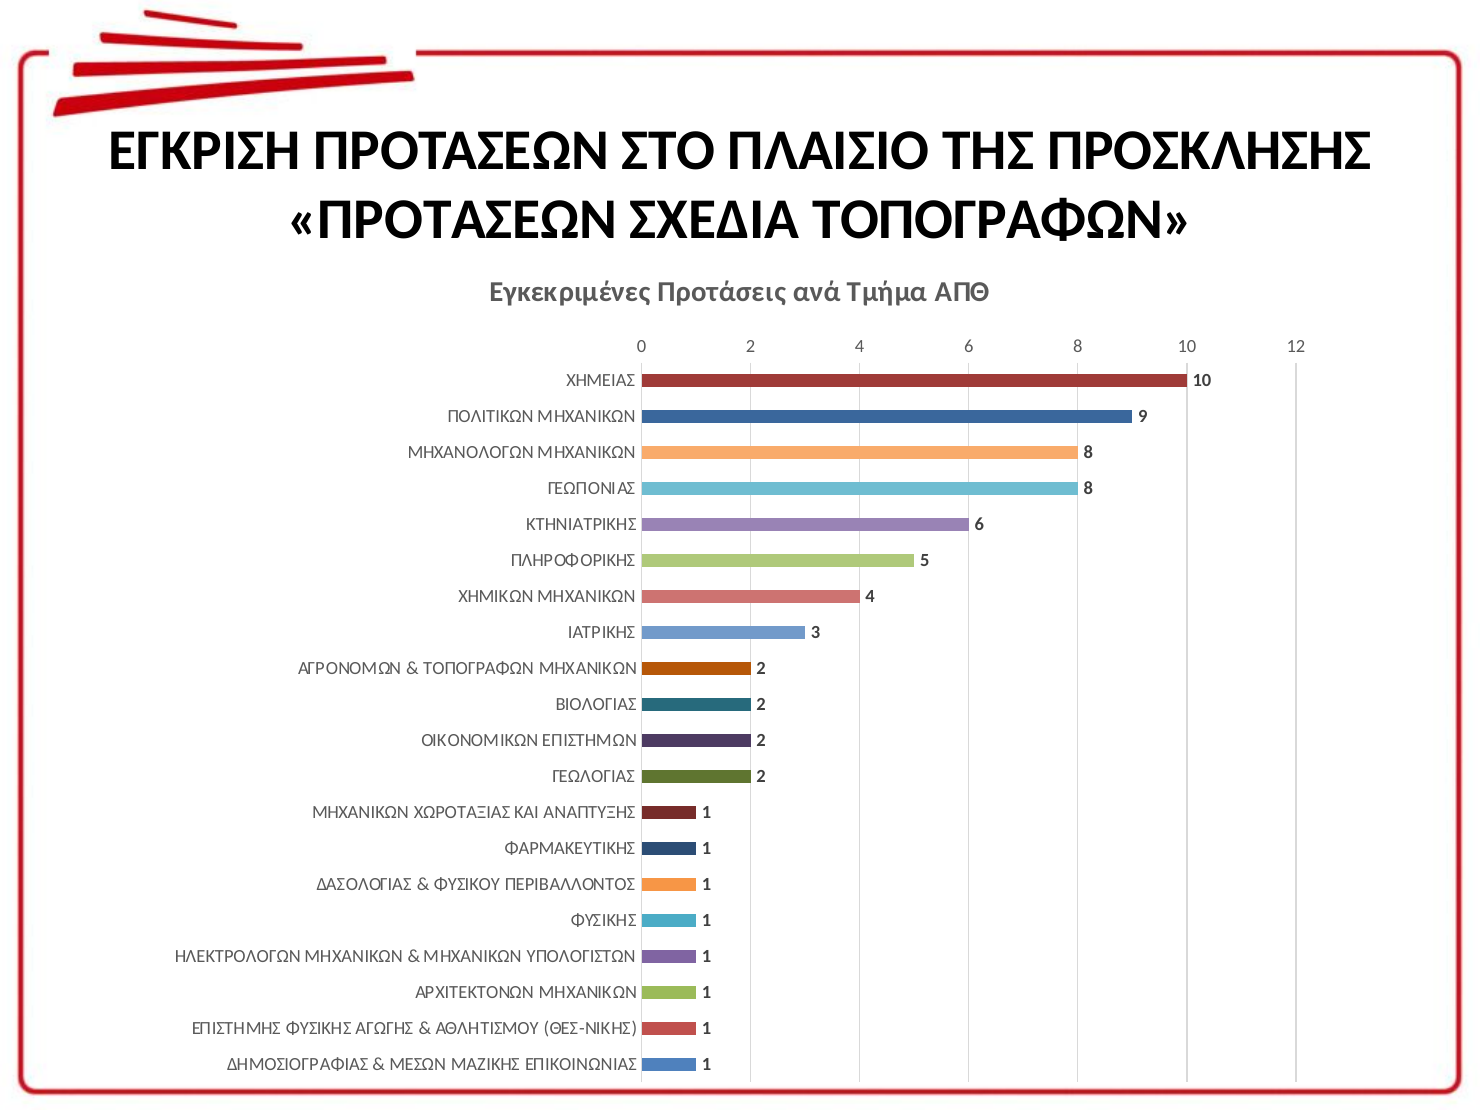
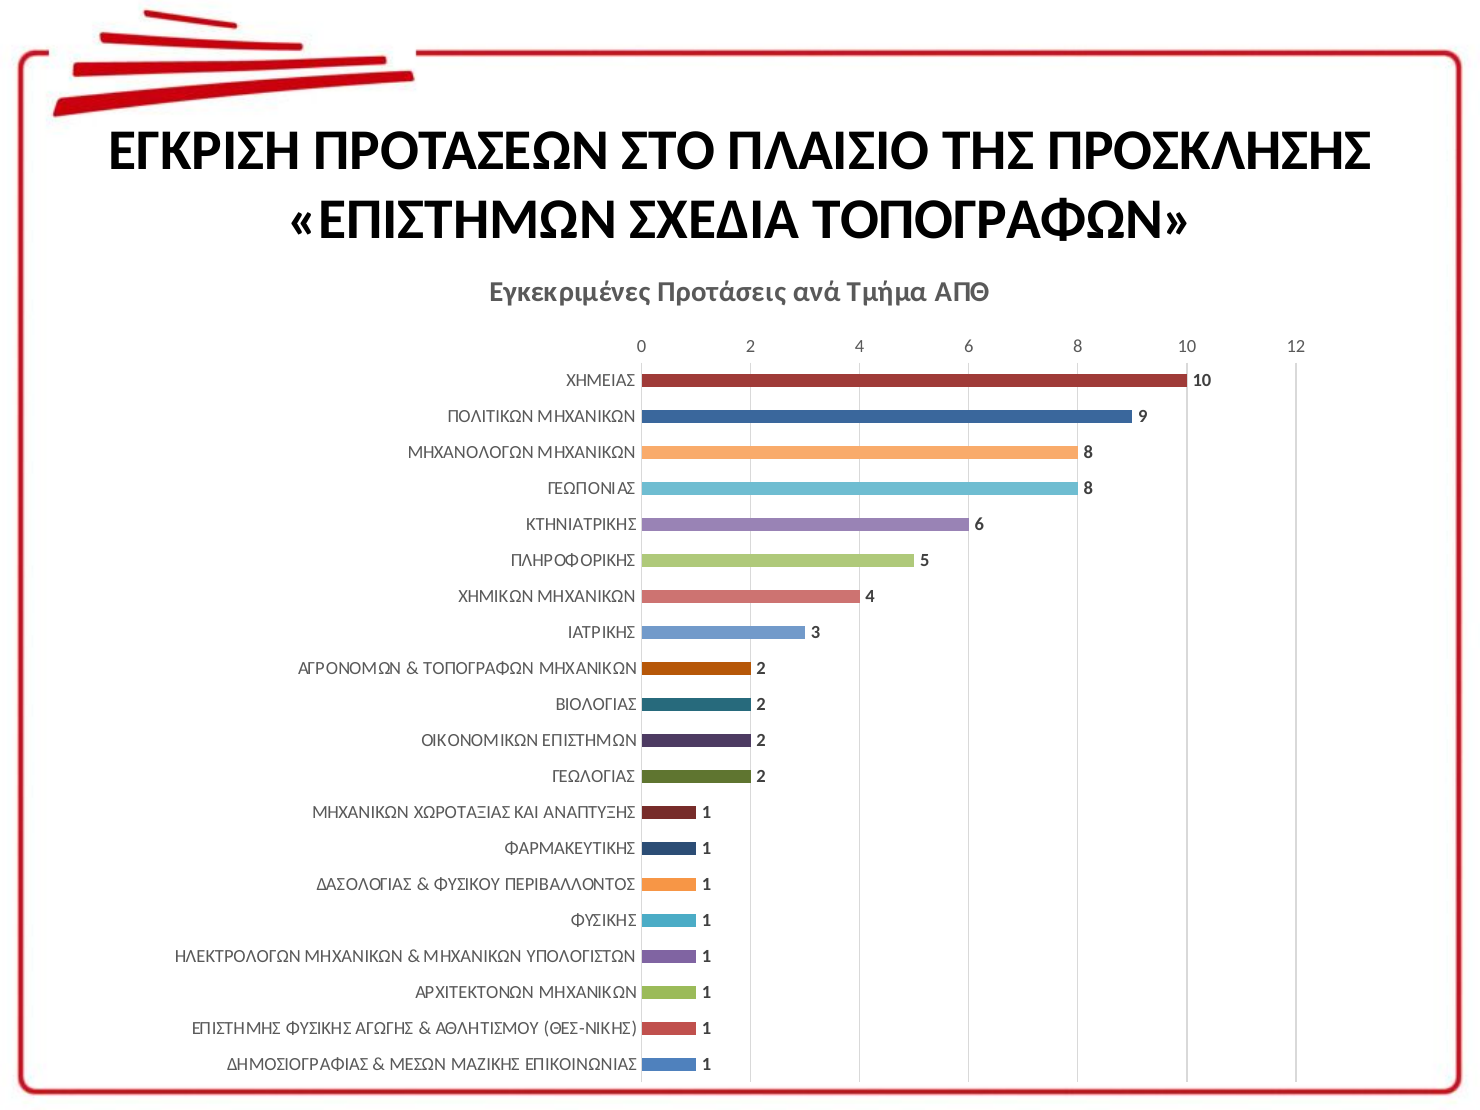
ΠΡΟΤΑΣΕΩΝ: ΠΡΟΤΑΣΕΩΝ -> ΕΠΙΣΤΗΜΩΝ (452, 220)
